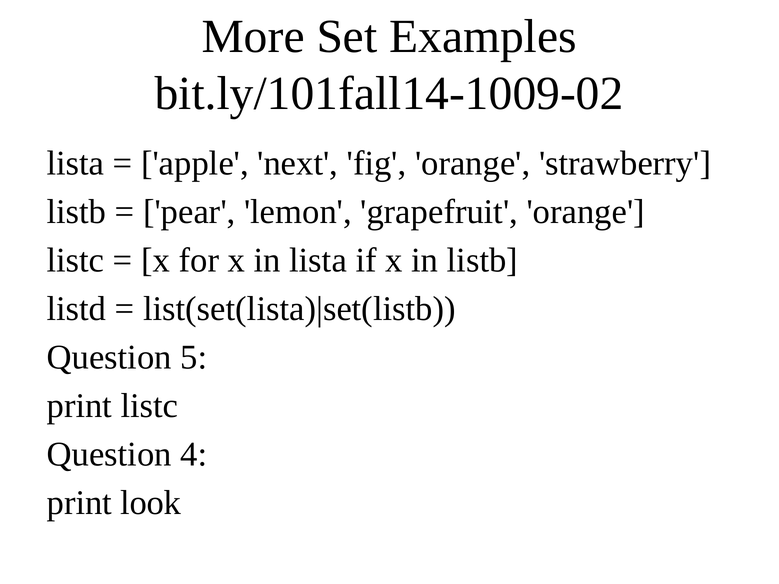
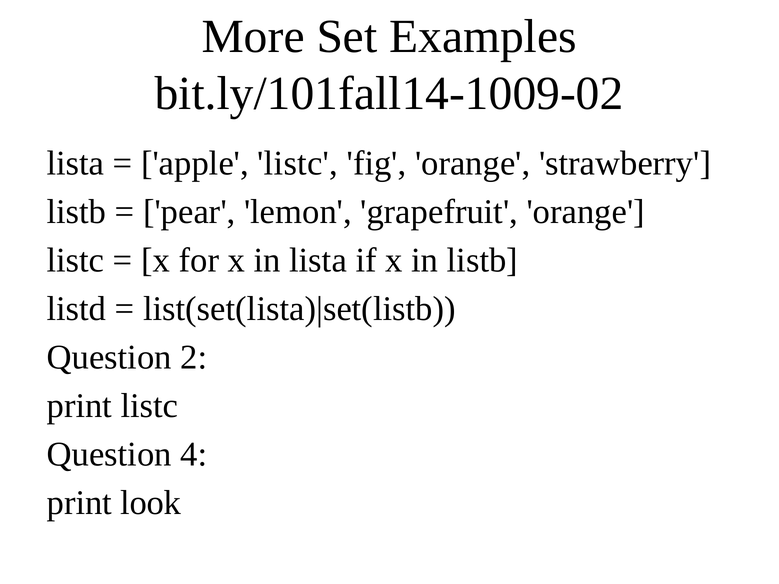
apple next: next -> listc (298, 163)
5: 5 -> 2 (194, 357)
